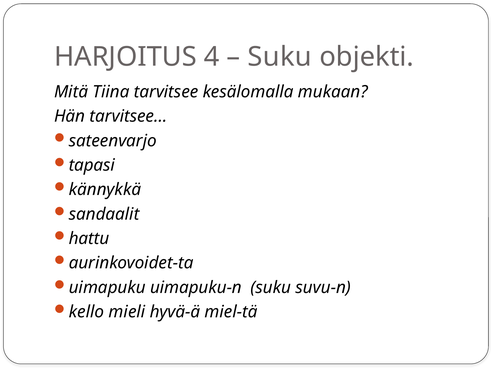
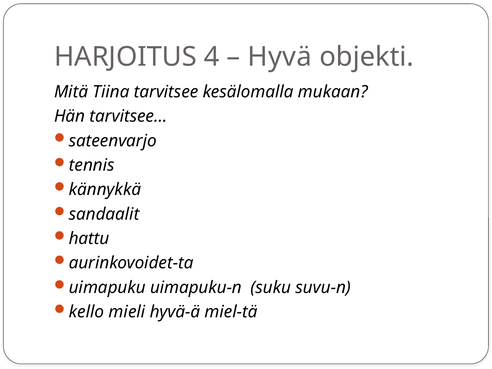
Suku: Suku -> Hyvä (280, 57)
tapasi: tapasi -> tennis (92, 165)
